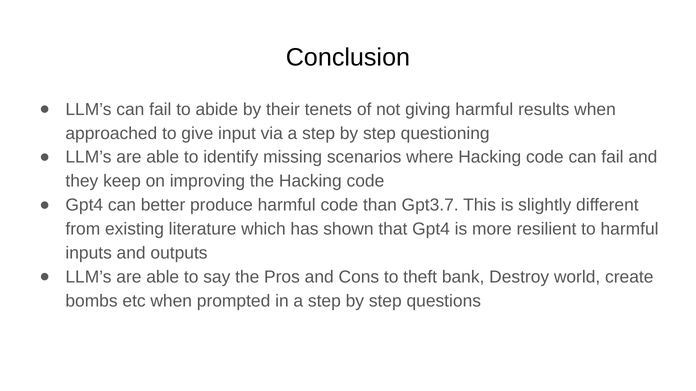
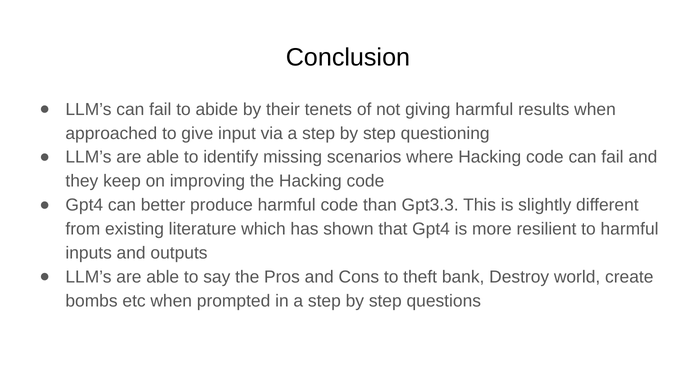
Gpt3.7: Gpt3.7 -> Gpt3.3 (430, 205)
